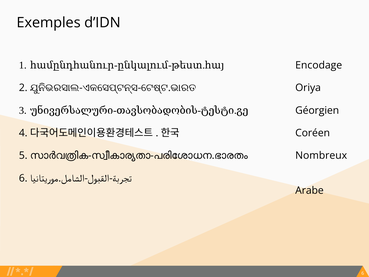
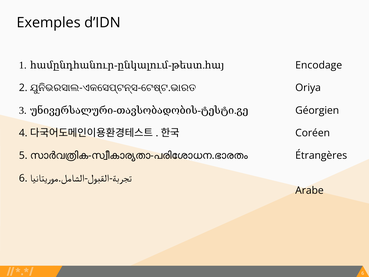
Nombreux: Nombreux -> Étrangères (321, 155)
